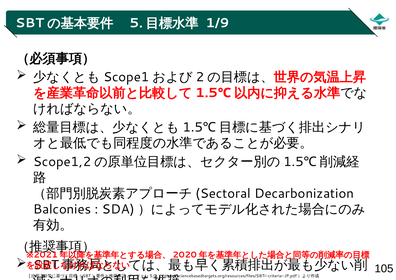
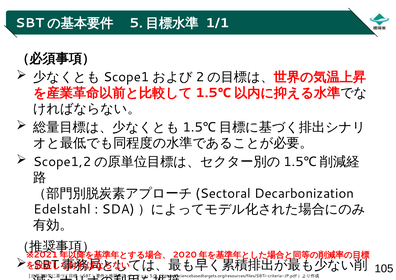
1/9: 1/9 -> 1/1 (217, 23)
Balconies: Balconies -> Edelstahl (62, 209)
